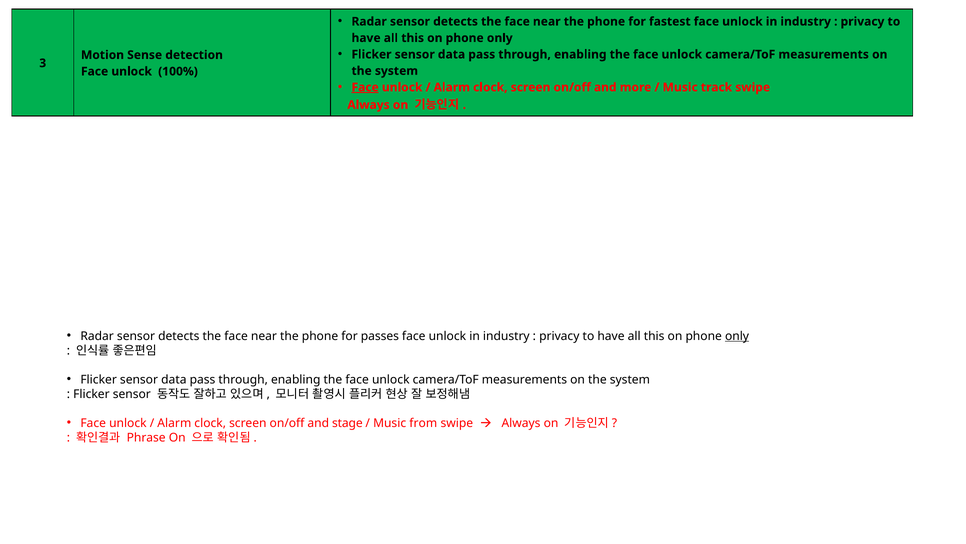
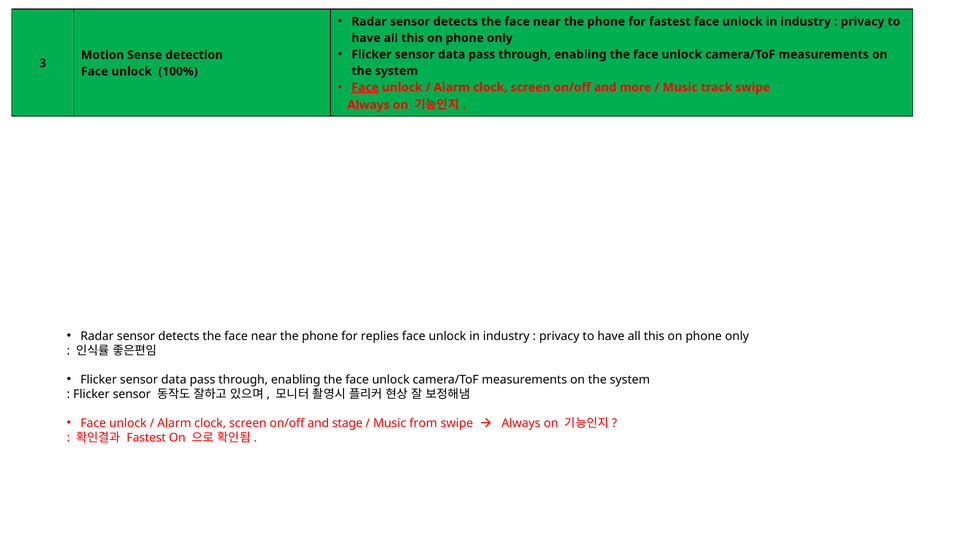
passes: passes -> replies (380, 336)
only underline: present -> none (737, 336)
Phrase: Phrase -> Fastest (146, 437)
